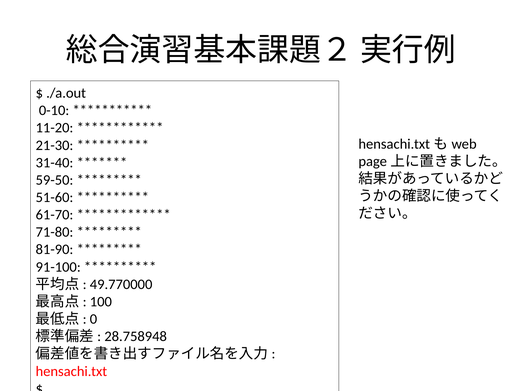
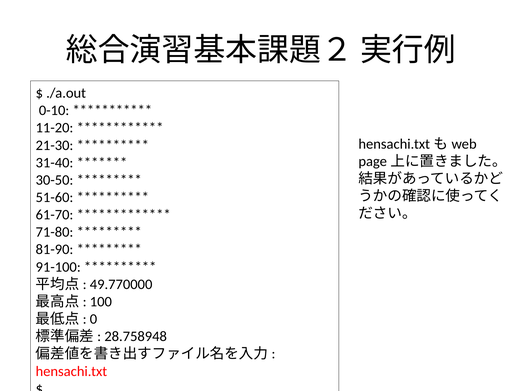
59-50: 59-50 -> 30-50 (54, 180)
